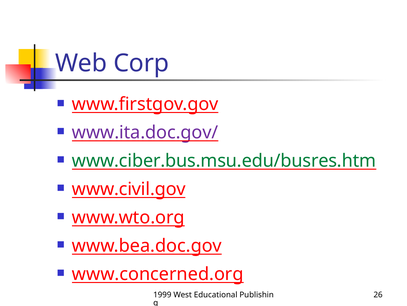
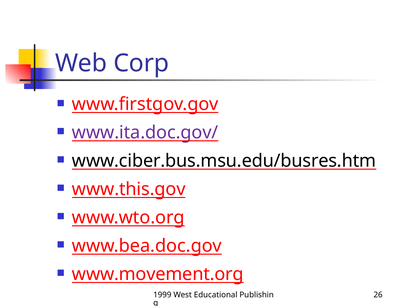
www.ciber.bus.msu.edu/busres.htm colour: green -> black (224, 160)
www.civil.gov: www.civil.gov -> www.this.gov (129, 189)
www.concerned.org: www.concerned.org -> www.movement.org (158, 273)
